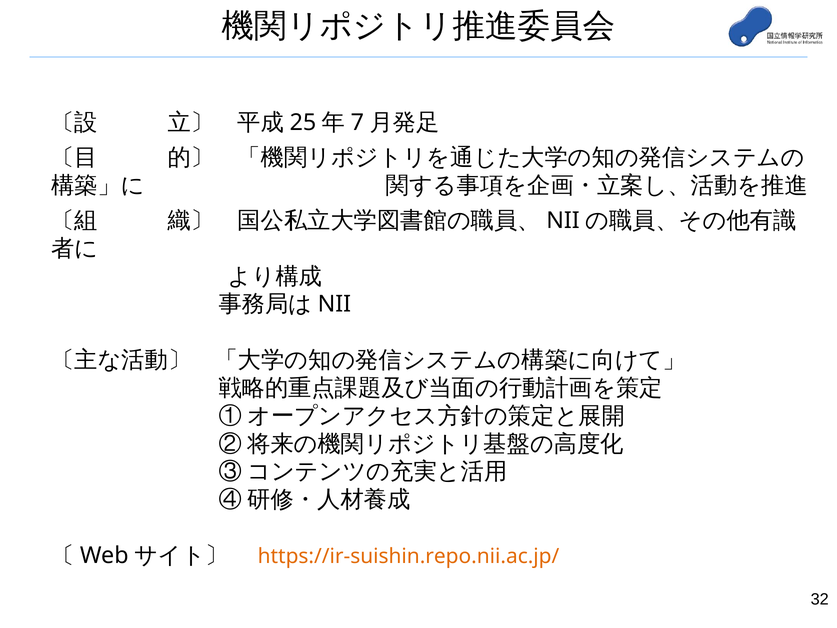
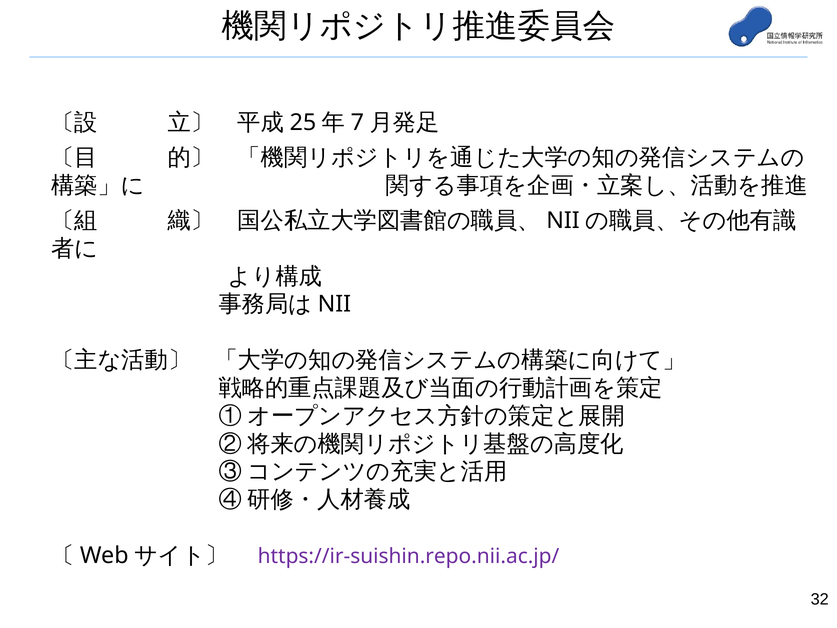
https://ir-suishin.repo.nii.ac.jp/ colour: orange -> purple (409, 556)
